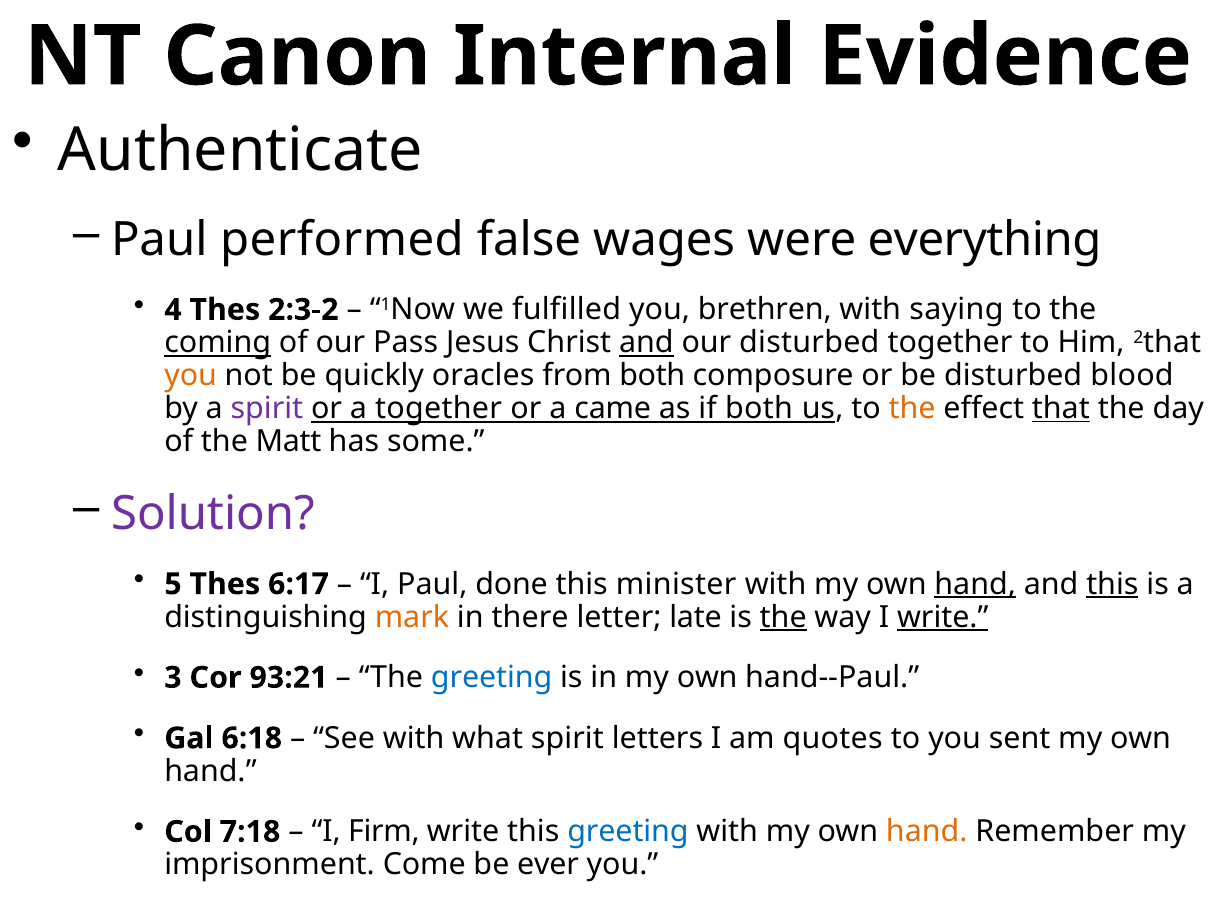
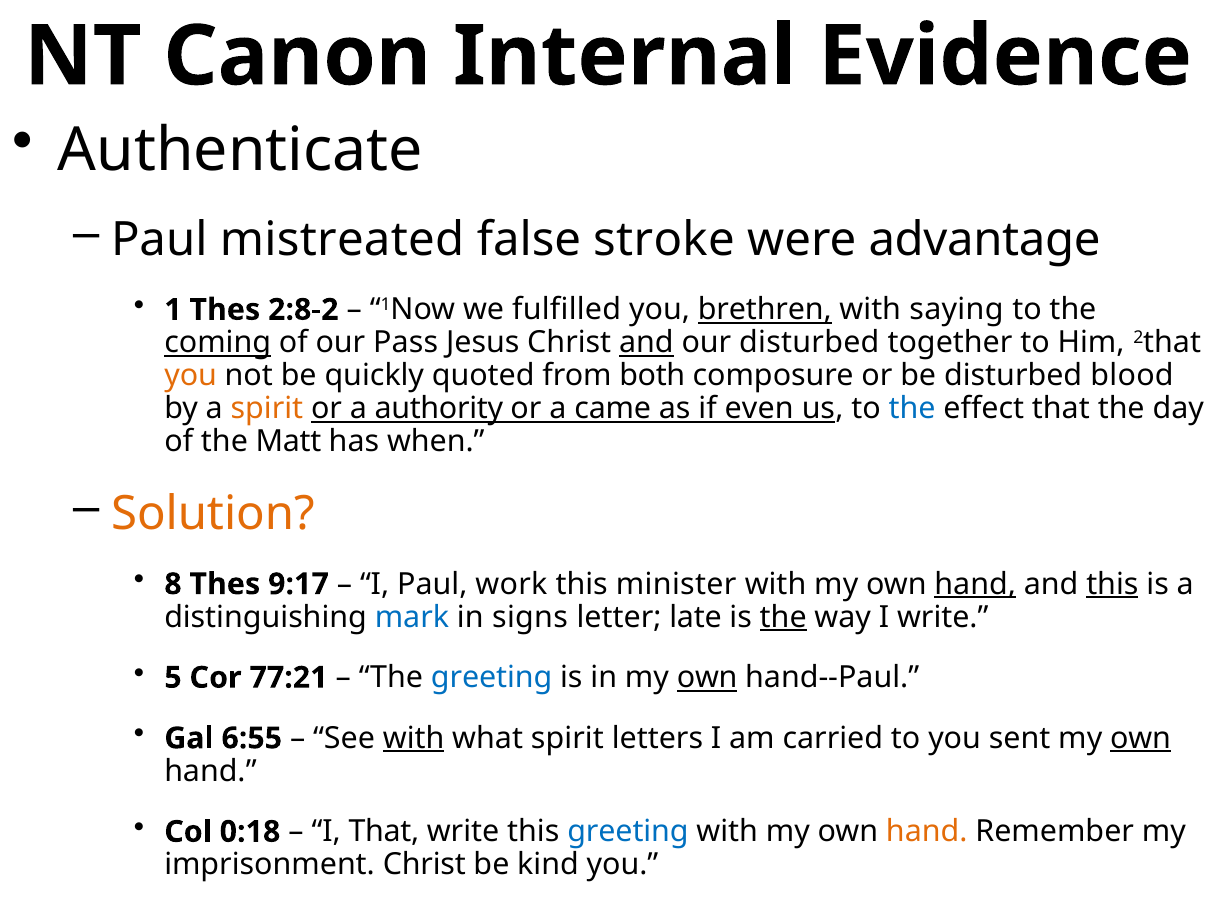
performed: performed -> mistreated (342, 240)
wages: wages -> stroke (664, 240)
everything: everything -> advantage (985, 240)
4: 4 -> 1 (173, 310)
2:3-2: 2:3-2 -> 2:8-2 (303, 310)
brethren underline: none -> present (765, 310)
oracles: oracles -> quoted (483, 375)
spirit colour: purple -> orange (267, 408)
a together: together -> authority (439, 408)
if both: both -> even (759, 408)
the colour: orange -> blue (912, 408)
that underline: present -> none (1061, 408)
some: some -> when (436, 441)
Solution colour: purple -> orange (213, 514)
5: 5 -> 8 (173, 584)
6:17: 6:17 -> 9:17 (298, 584)
done: done -> work (511, 584)
mark colour: orange -> blue (412, 617)
there: there -> signs (530, 617)
write underline: present -> none (943, 617)
3: 3 -> 5 (173, 677)
93:21: 93:21 -> 77:21 (289, 677)
own underline: none -> present (707, 677)
6:18: 6:18 -> 6:55 (252, 738)
with underline: none -> present (414, 738)
quotes: quotes -> carried (833, 738)
own underline: none -> present (1140, 738)
7:18: 7:18 -> 0:18 (250, 832)
I Firm: Firm -> That (384, 832)
imprisonment Come: Come -> Christ (424, 864)
ever: ever -> kind (548, 864)
